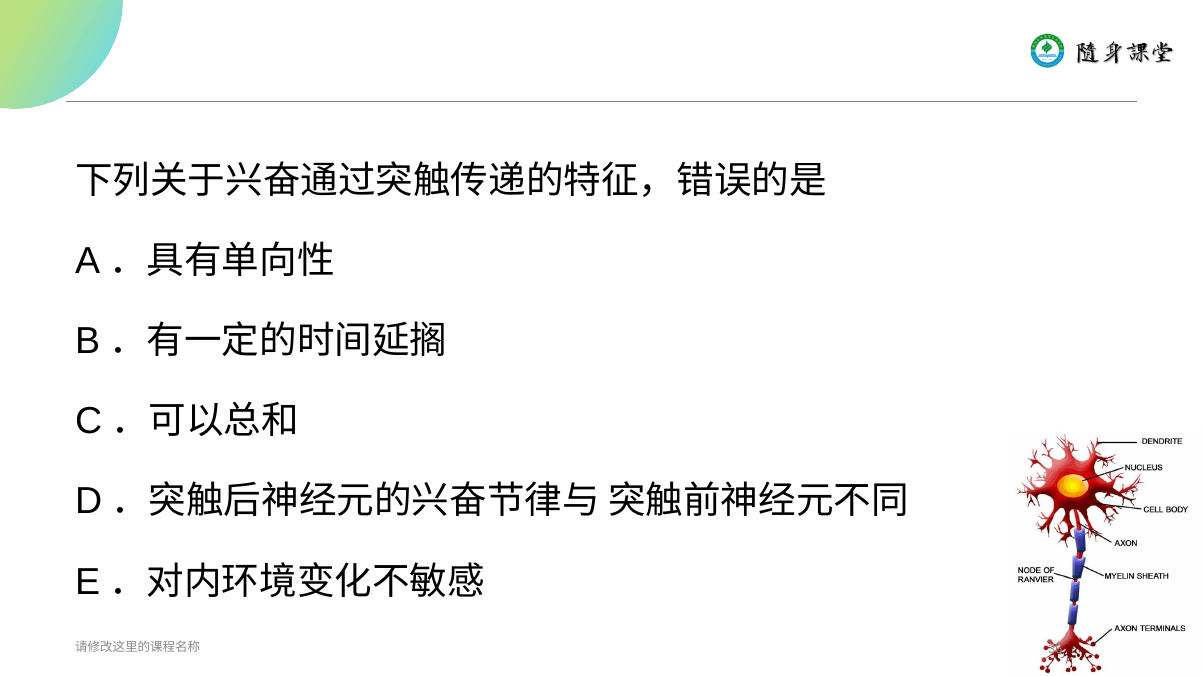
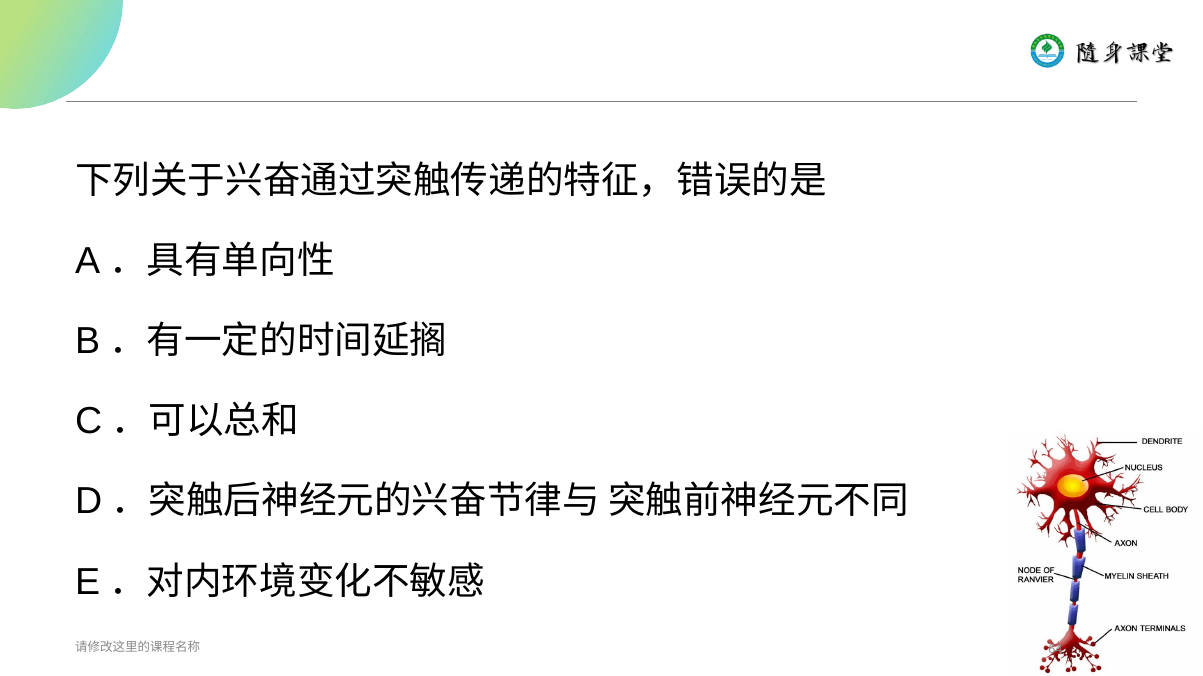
36: 36 -> 64 (1055, 650)
